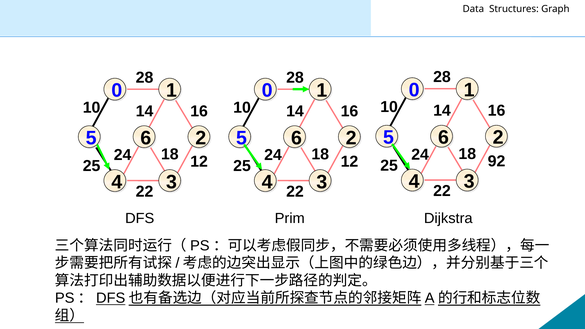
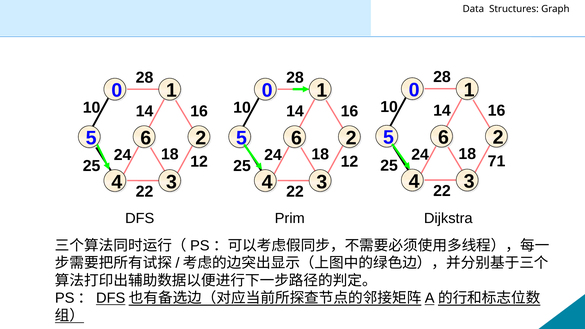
92: 92 -> 71 (497, 161)
